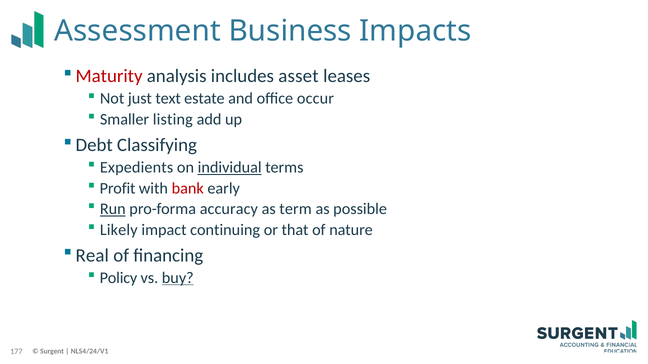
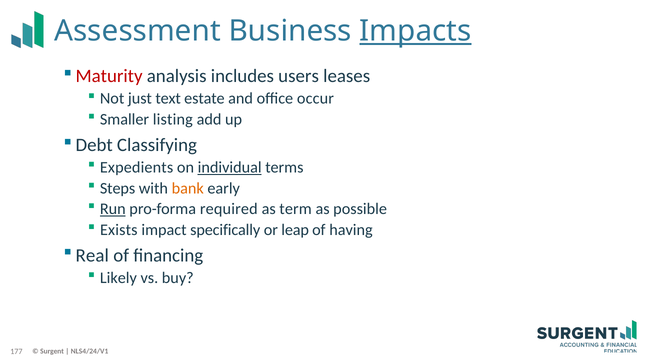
Impacts underline: none -> present (415, 31)
asset: asset -> users (299, 76)
Profit: Profit -> Steps (118, 188)
bank colour: red -> orange (188, 188)
accuracy: accuracy -> required (229, 209)
Likely: Likely -> Exists (119, 230)
continuing: continuing -> specifically (225, 230)
that: that -> leap (295, 230)
nature: nature -> having (351, 230)
Policy: Policy -> Likely (118, 278)
buy underline: present -> none (178, 278)
